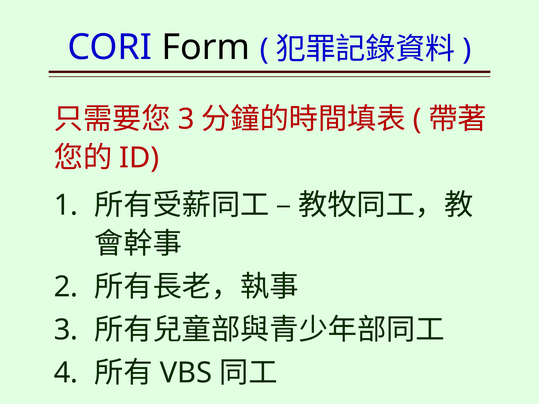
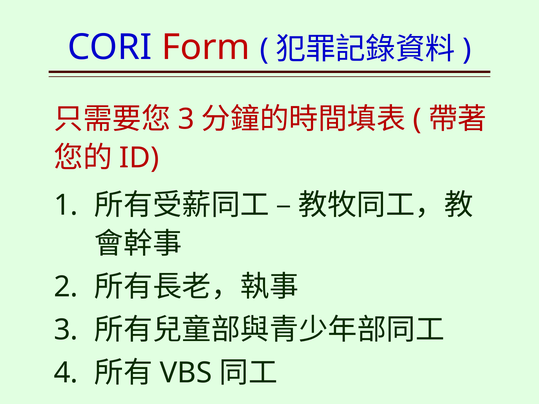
Form colour: black -> red (206, 47)
